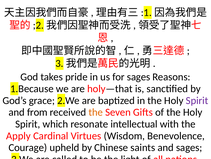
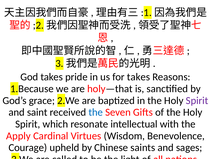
for sages: sages -> takes (138, 77)
from: from -> saint (37, 112)
the colour: orange -> blue (96, 112)
